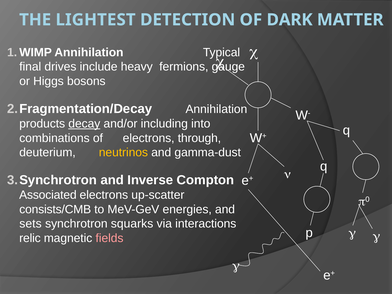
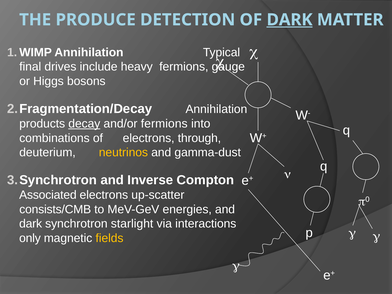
LIGHTEST: LIGHTEST -> PRODUCE (96, 20)
DARK underline: none -> present (290, 20)
and/or including: including -> fermions (164, 124)
sets: sets -> dark (31, 224)
squarks: squarks -> starlight (132, 224)
relic: relic -> only (30, 238)
fields colour: pink -> yellow (110, 238)
